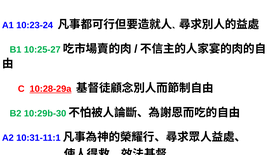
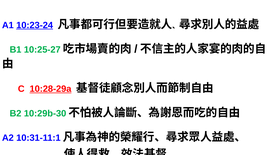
10:23-24 underline: none -> present (35, 25)
